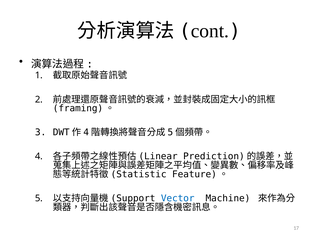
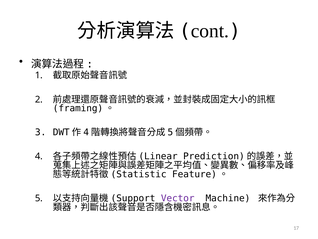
Vector colour: blue -> purple (178, 198)
